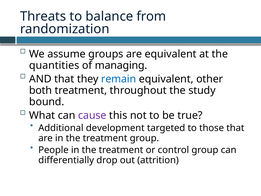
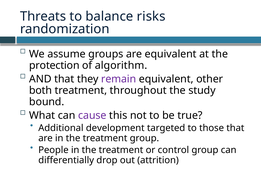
from: from -> risks (151, 16)
quantities: quantities -> protection (54, 65)
managing: managing -> algorithm (121, 65)
remain colour: blue -> purple (119, 79)
